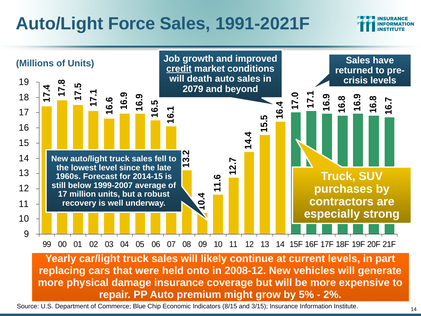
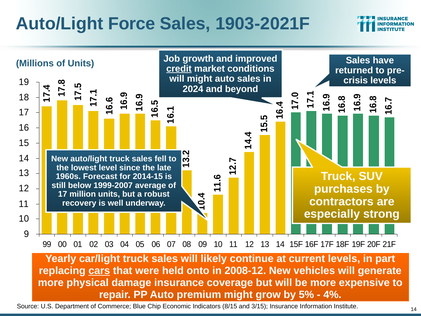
1991-2021F: 1991-2021F -> 1903-2021F (263, 24)
will death: death -> might (200, 79)
2079: 2079 -> 2024 (193, 89)
cars underline: none -> present (99, 270)
2%: 2% -> 4% (332, 294)
